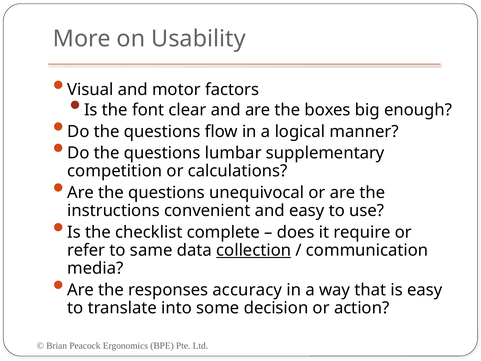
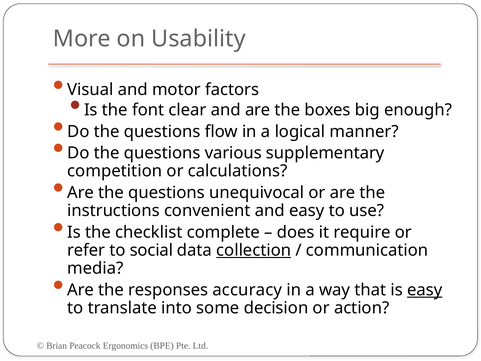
lumbar: lumbar -> various (233, 153)
same: same -> social (151, 250)
easy underline: none -> present (425, 290)
